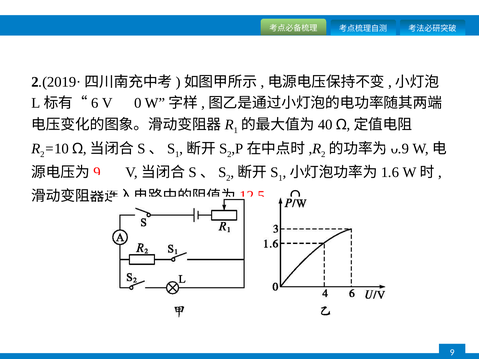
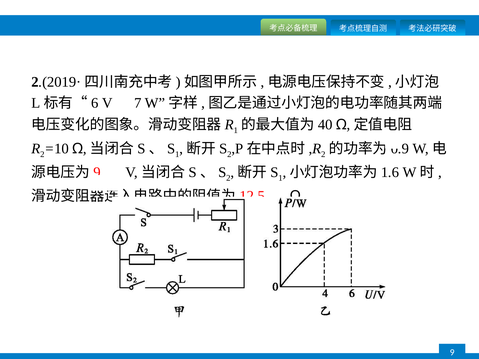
0: 0 -> 7 (138, 103)
